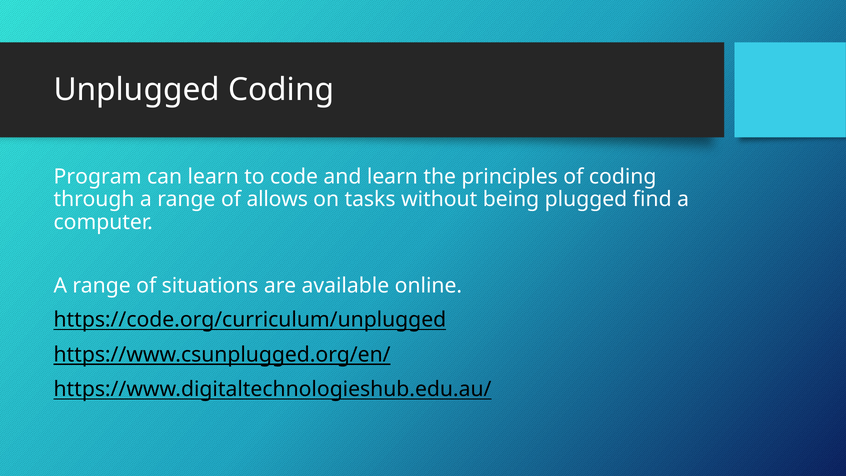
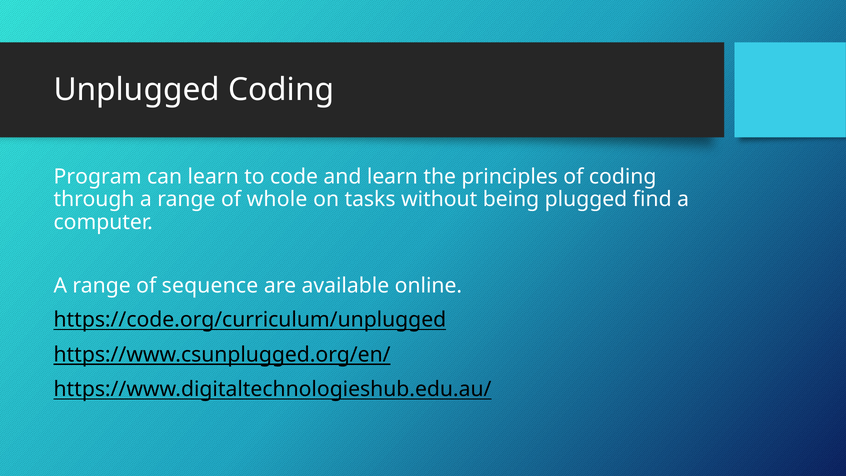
allows: allows -> whole (277, 199)
situations: situations -> sequence (210, 286)
